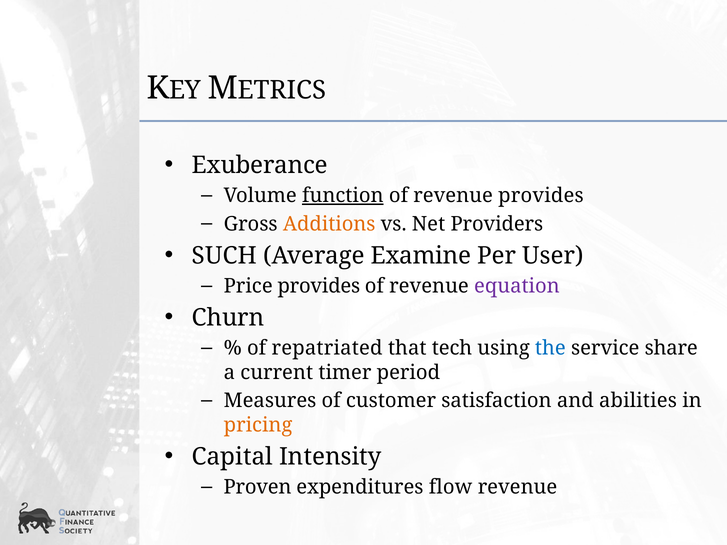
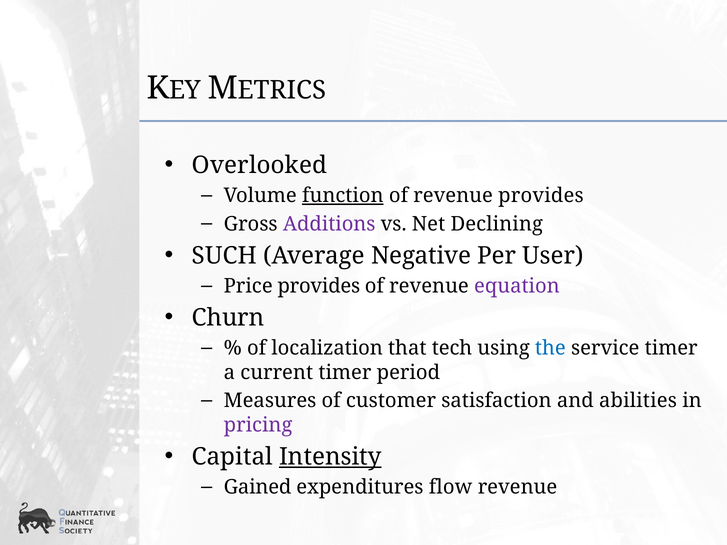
Exuberance: Exuberance -> Overlooked (260, 165)
Additions colour: orange -> purple (329, 224)
Providers: Providers -> Declining (497, 224)
Examine: Examine -> Negative (421, 256)
repatriated: repatriated -> localization (327, 348)
service share: share -> timer (671, 348)
pricing colour: orange -> purple (258, 425)
Intensity underline: none -> present (330, 457)
Proven: Proven -> Gained (258, 487)
